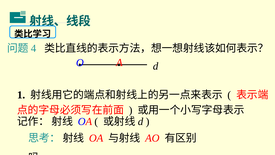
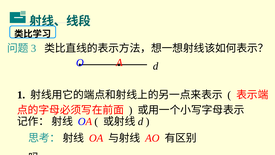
4: 4 -> 3 (34, 48)
